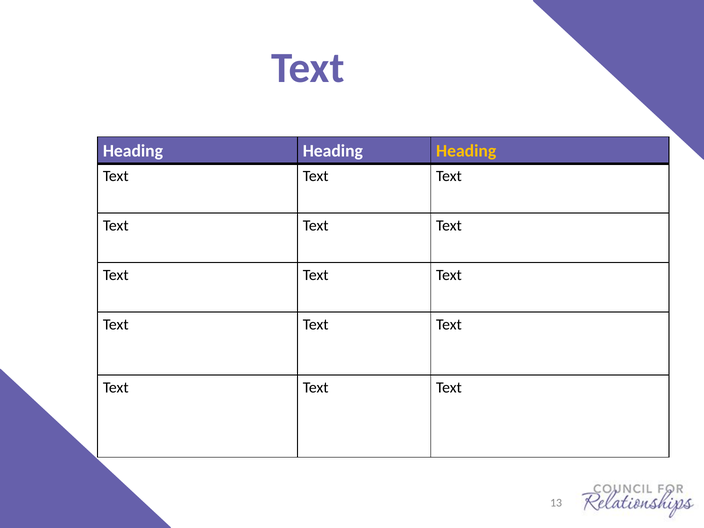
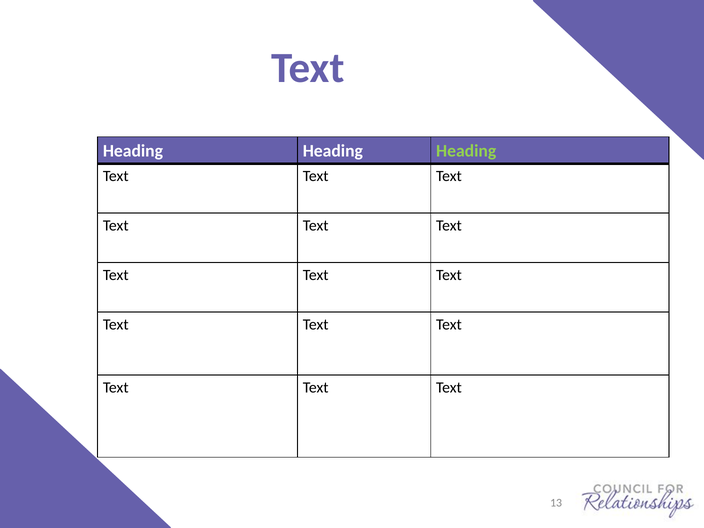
Heading colour: yellow -> light green (466, 151)
